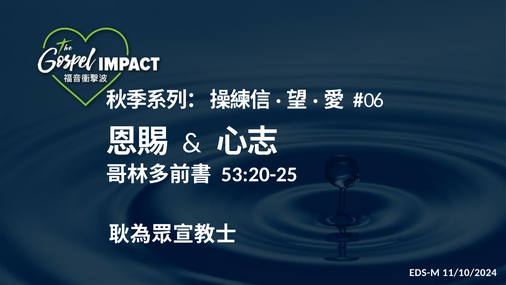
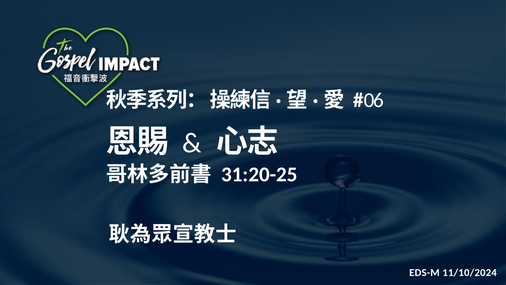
53:20-25: 53:20-25 -> 31:20-25 (259, 174)
